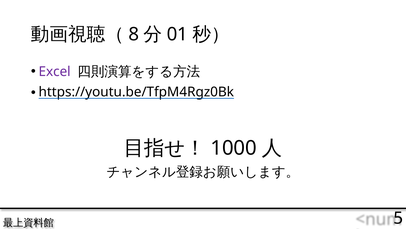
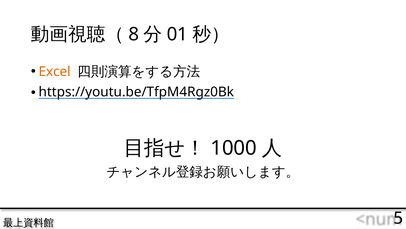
Excel colour: purple -> orange (55, 71)
